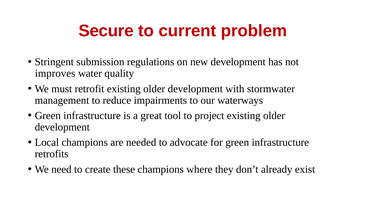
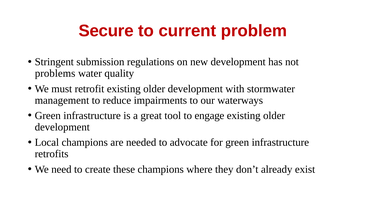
improves: improves -> problems (55, 73)
project: project -> engage (209, 116)
